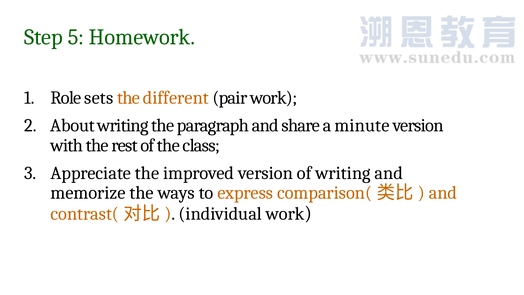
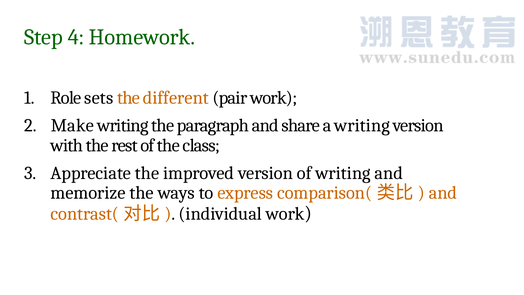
5: 5 -> 4 (76, 37)
About: About -> Make (72, 125)
a minute: minute -> writing (362, 125)
